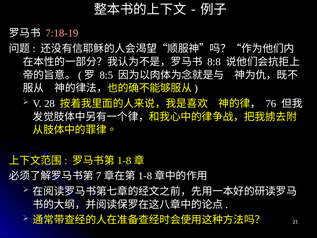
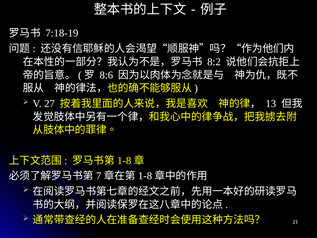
7:18-19 colour: pink -> white (62, 33)
8:8: 8:8 -> 8:2 (214, 62)
8:5: 8:5 -> 8:6 (106, 75)
28: 28 -> 27 (49, 103)
76: 76 -> 13 (271, 103)
